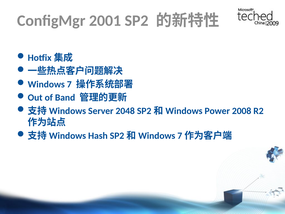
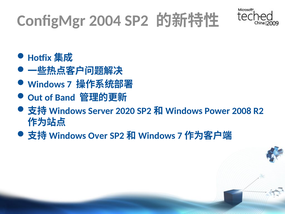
2001: 2001 -> 2004 (105, 21)
2048: 2048 -> 2020 (125, 111)
Hash: Hash -> Over (98, 136)
